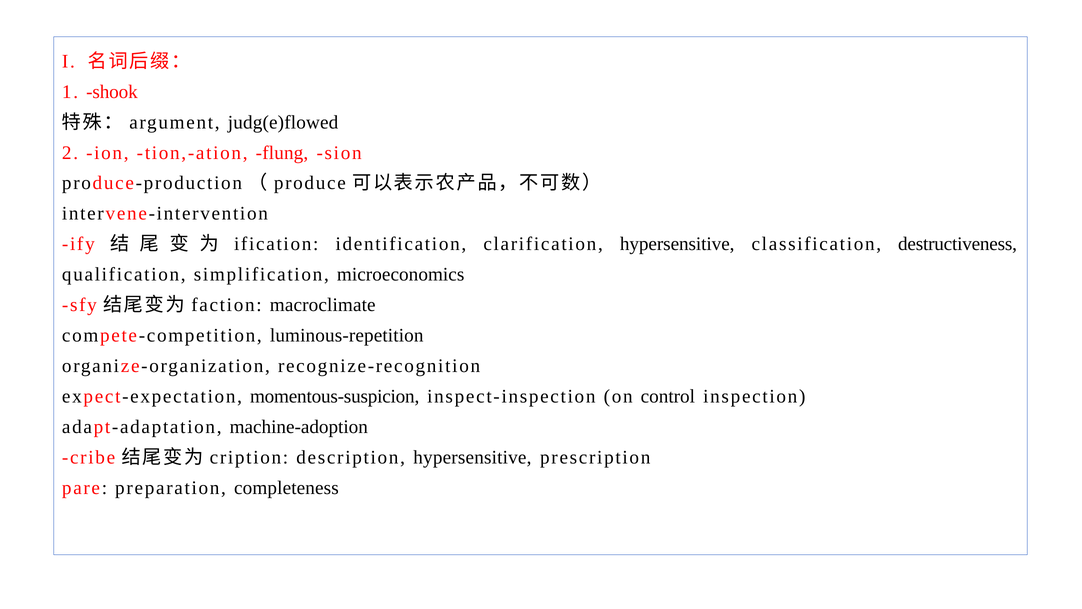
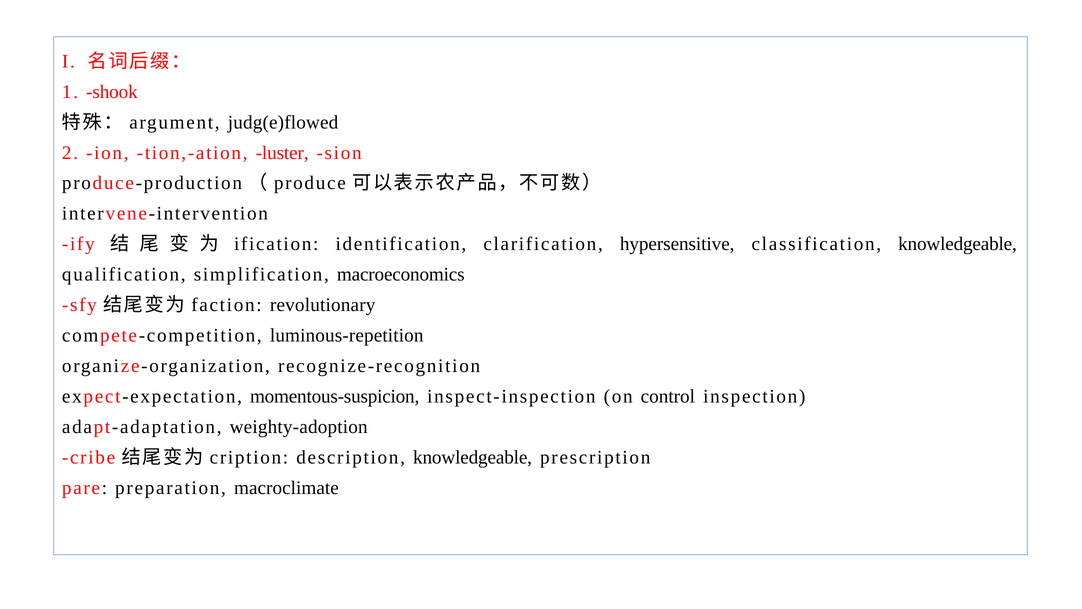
flung: flung -> luster (282, 153)
classification destructiveness: destructiveness -> knowledgeable (958, 244)
microeconomics: microeconomics -> macroeconomics (401, 274)
macroclimate: macroclimate -> revolutionary (323, 305)
machine-adoption: machine-adoption -> weighty-adoption (299, 427)
description hypersensitive: hypersensitive -> knowledgeable (473, 457)
completeness: completeness -> macroclimate (286, 488)
